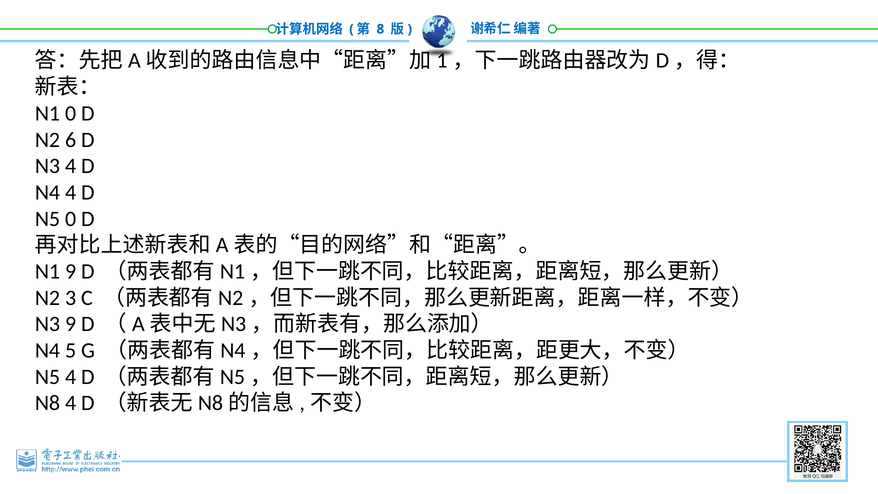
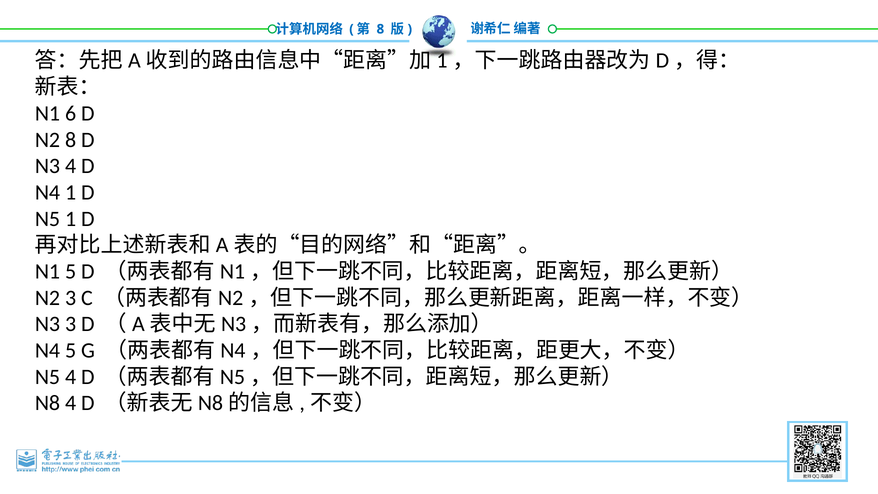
N1 0: 0 -> 6 (71, 113)
N2 6: 6 -> 8 (71, 140)
N4 4: 4 -> 1 (71, 192)
N5 0: 0 -> 1 (71, 219)
N1 9: 9 -> 5 (71, 271)
N3 9: 9 -> 3 (71, 324)
